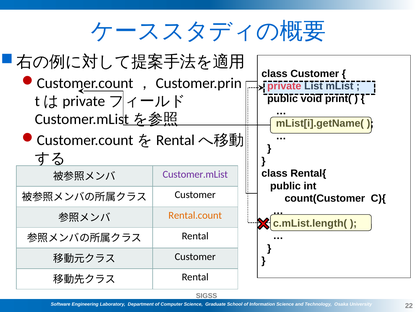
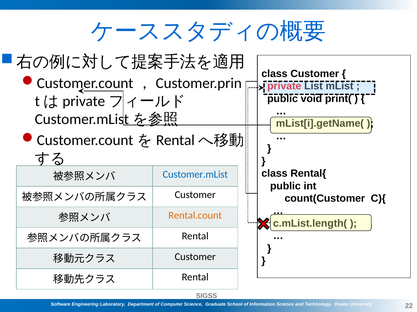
Customer.mList colour: purple -> blue (195, 175)
